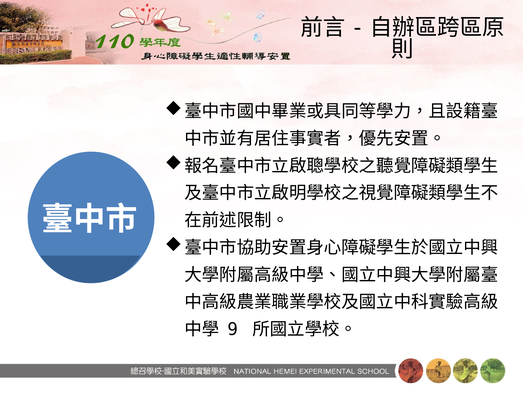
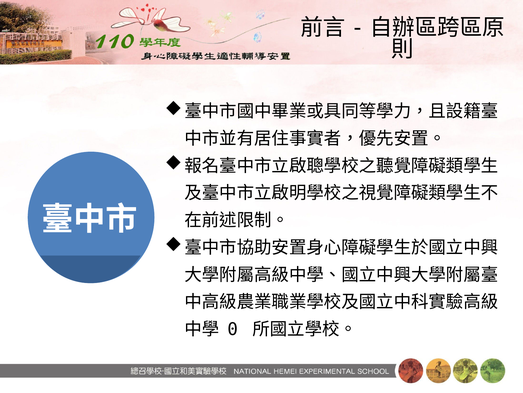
9: 9 -> 0 (233, 329)
